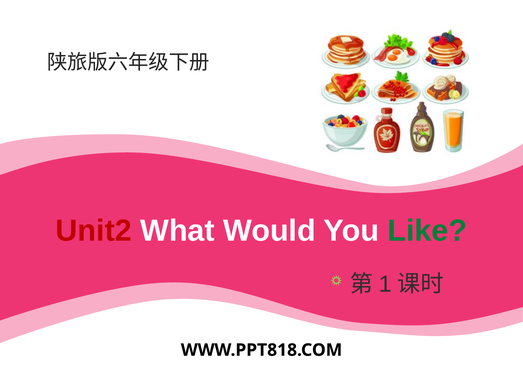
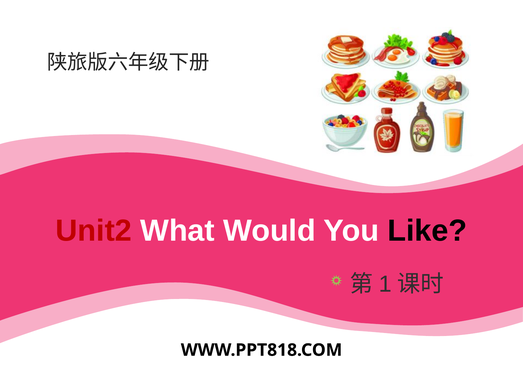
Like colour: green -> black (427, 231)
